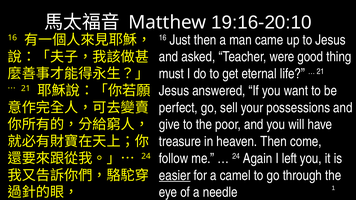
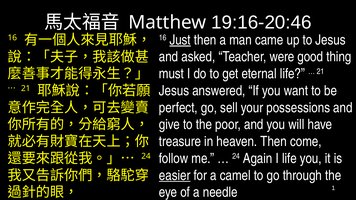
19:16-20:10: 19:16-20:10 -> 19:16-20:46 (261, 22)
Just underline: none -> present (180, 40)
I left: left -> life (289, 159)
